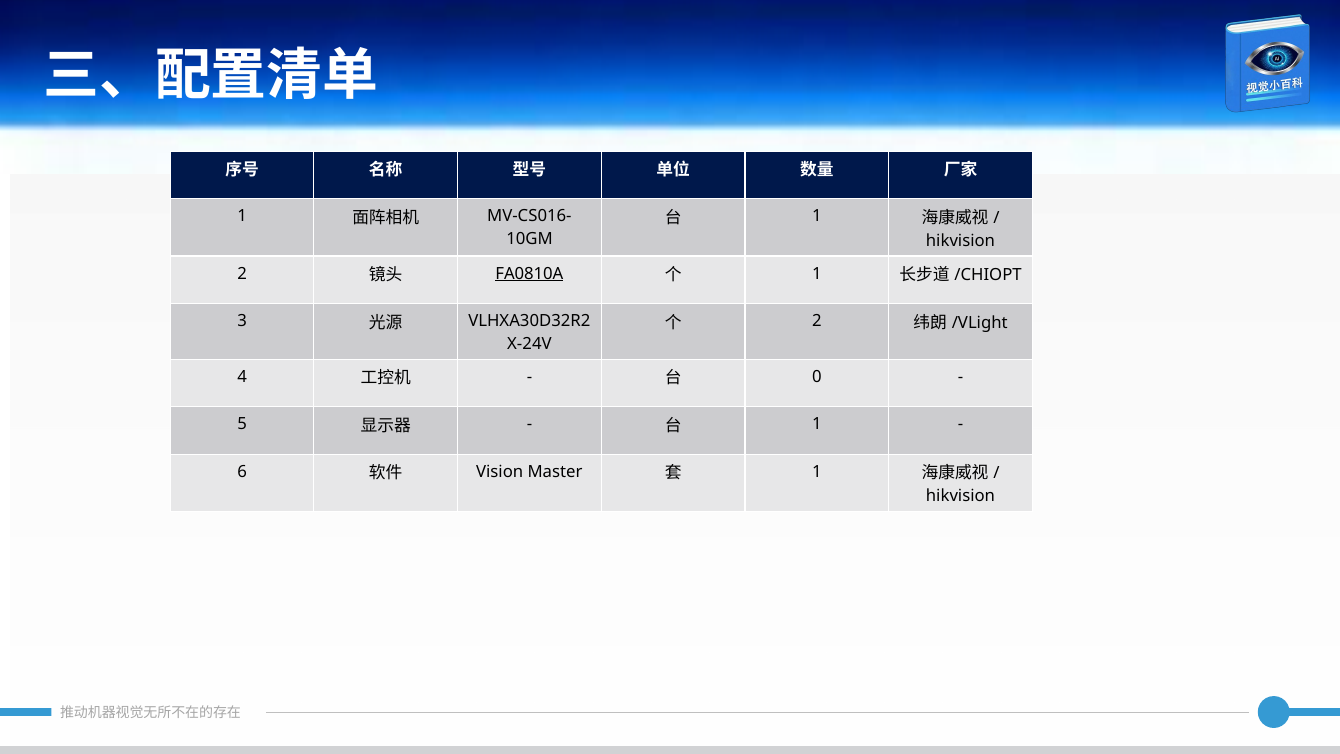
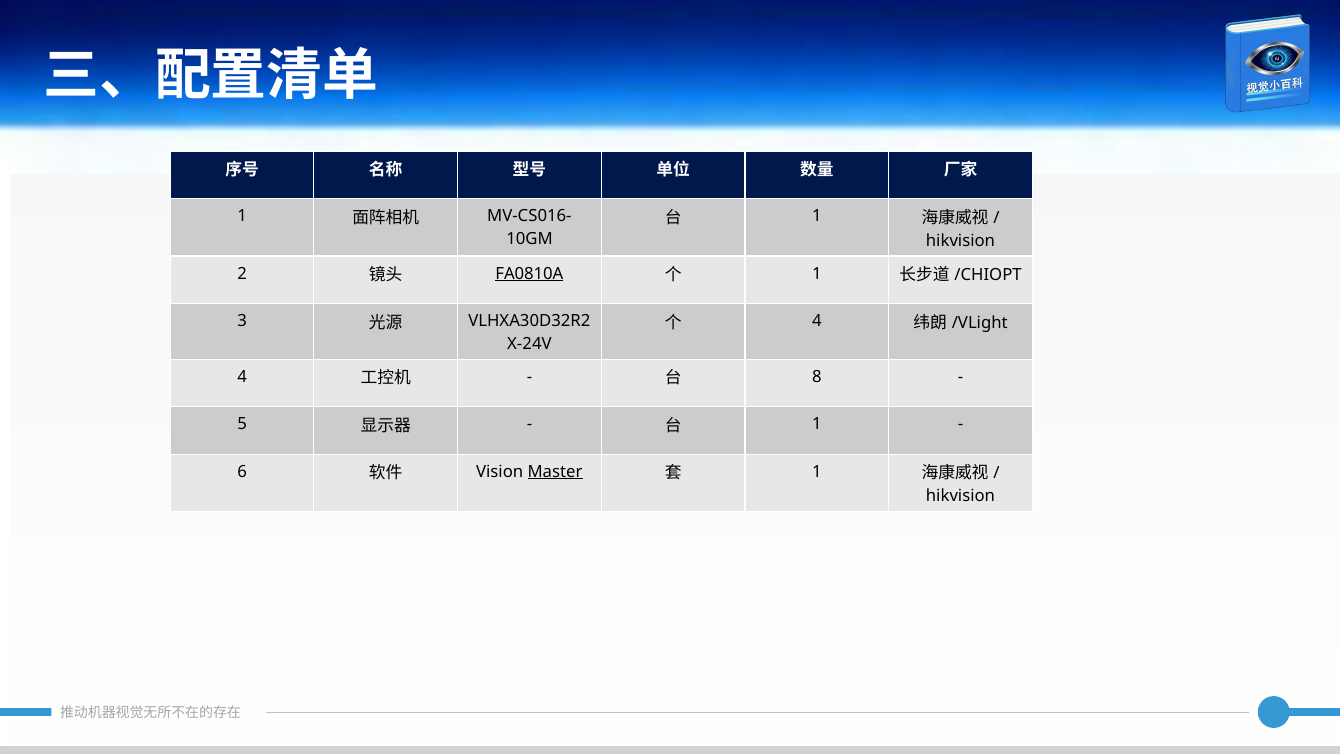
2: 2 -> 4 (817, 321)
0: 0 -> 8 (817, 377)
Master underline: none -> present (555, 472)
